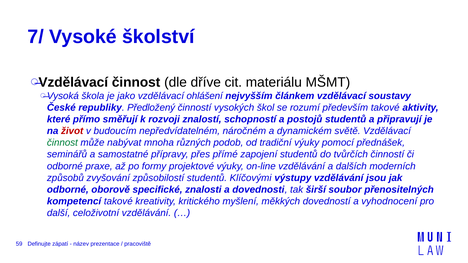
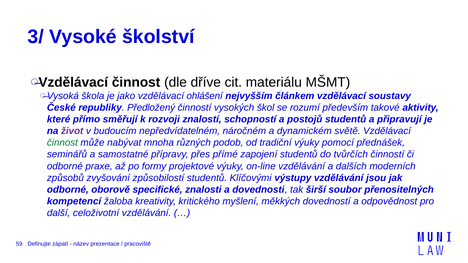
7/: 7/ -> 3/ (36, 37)
život colour: red -> purple (72, 131)
kompetencí takové: takové -> žaloba (118, 201)
vyhodnocení: vyhodnocení -> odpovědnost (389, 201)
